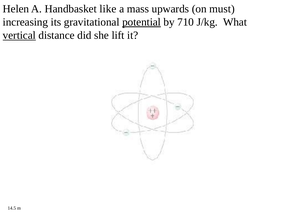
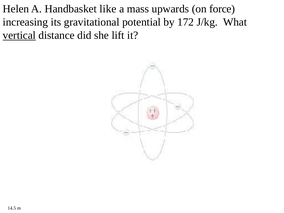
must: must -> force (222, 9)
potential underline: present -> none (142, 22)
710: 710 -> 172 (186, 22)
